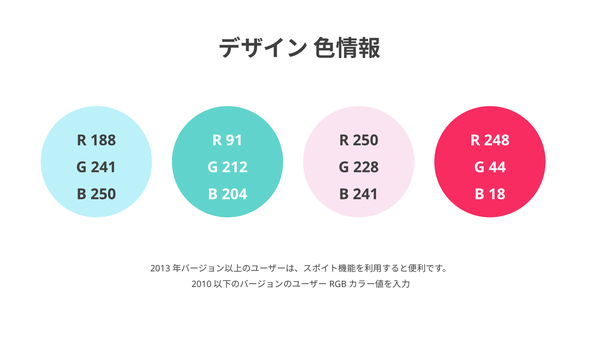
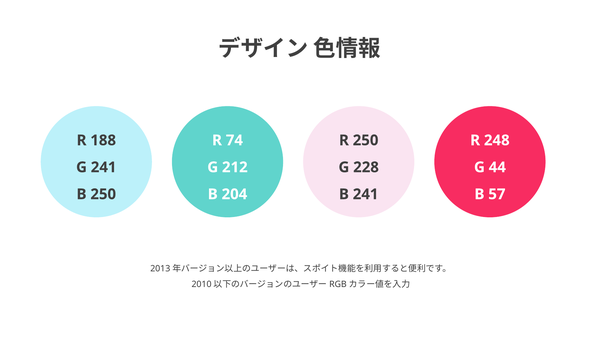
91: 91 -> 74 (234, 140)
18: 18 -> 57 (497, 194)
